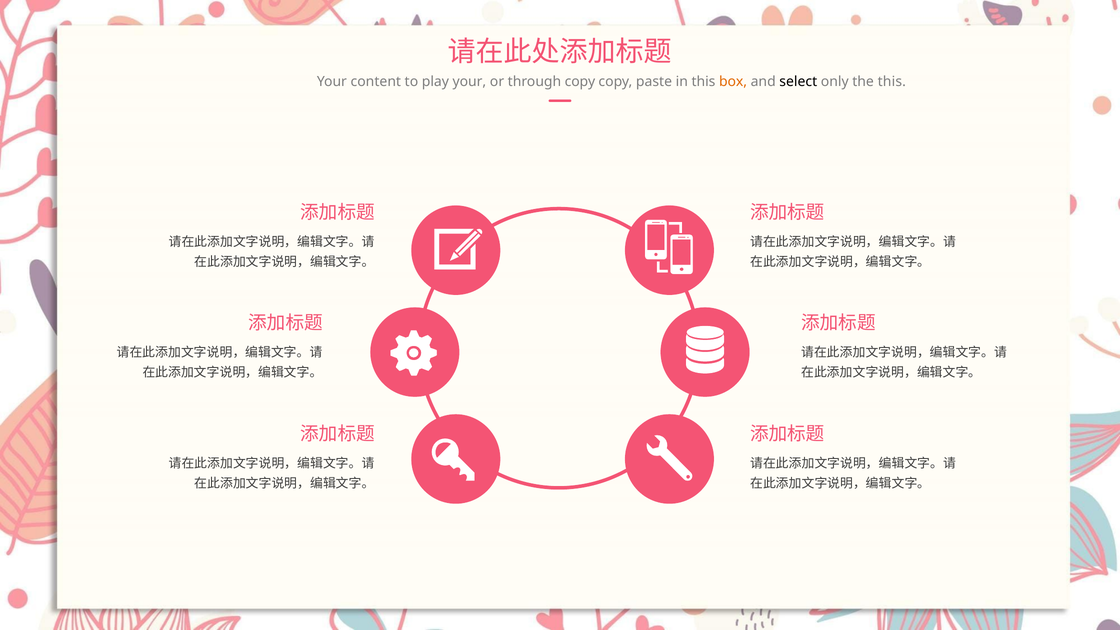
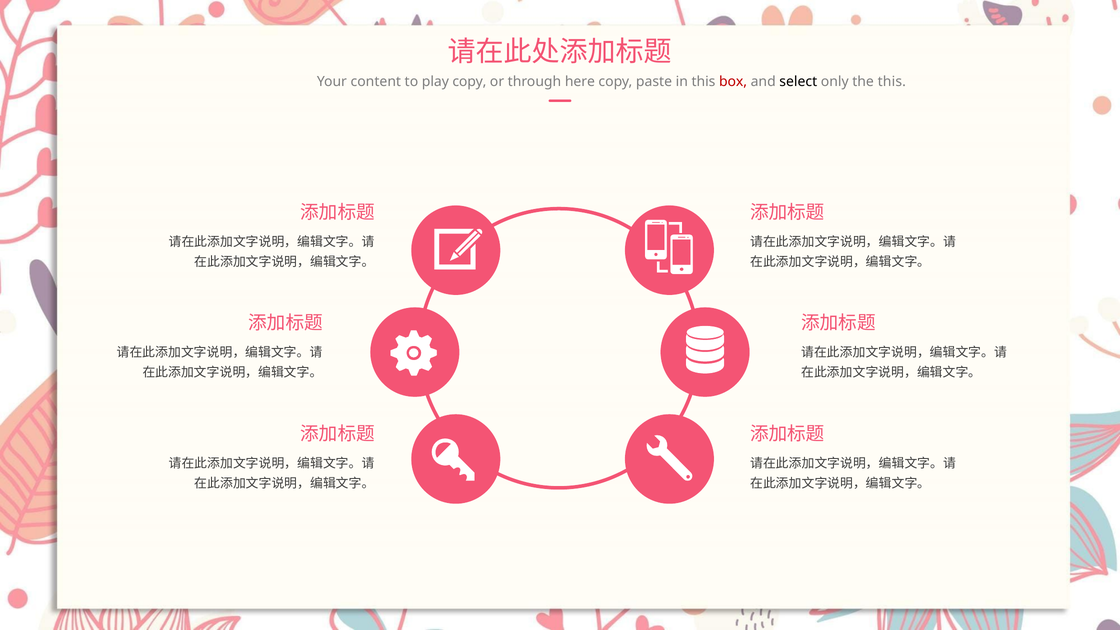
play your: your -> copy (469, 81)
through copy: copy -> here (580, 81)
box colour: orange -> red (733, 81)
